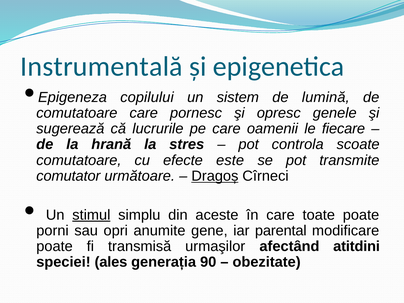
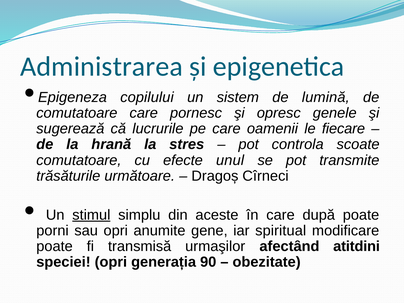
Instrumentală: Instrumentală -> Administrarea (102, 67)
este: este -> unul (230, 160)
comutator: comutator -> trăsăturile (68, 176)
Dragoș underline: present -> none (215, 176)
toate: toate -> după (319, 215)
parental: parental -> spiritual (281, 231)
speciei ales: ales -> opri (111, 262)
